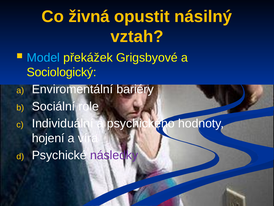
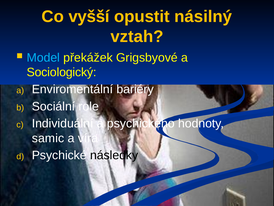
živná: živná -> vyšší (89, 16)
hojení: hojení -> samic (48, 138)
následky colour: purple -> black (114, 155)
